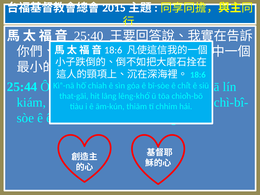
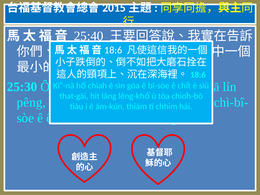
25:44: 25:44 -> 25:30 (22, 87)
kiám: kiám -> pêng (31, 102)
